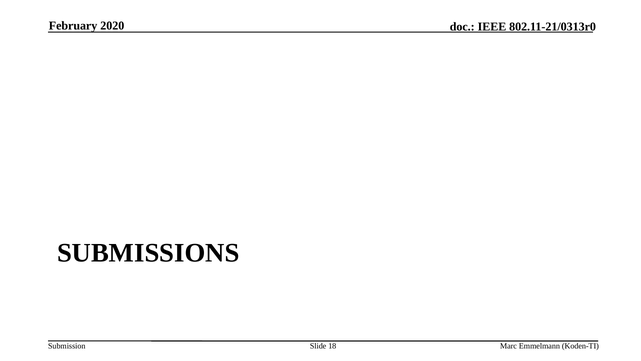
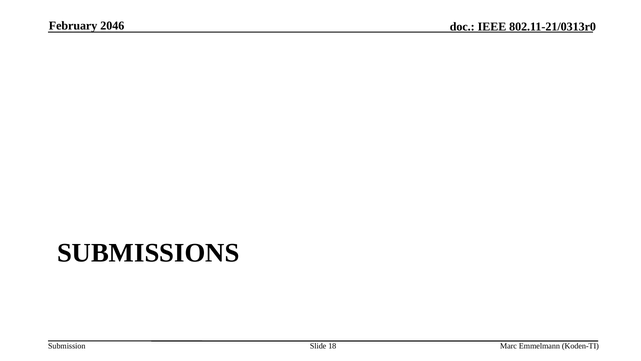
2020: 2020 -> 2046 (112, 26)
